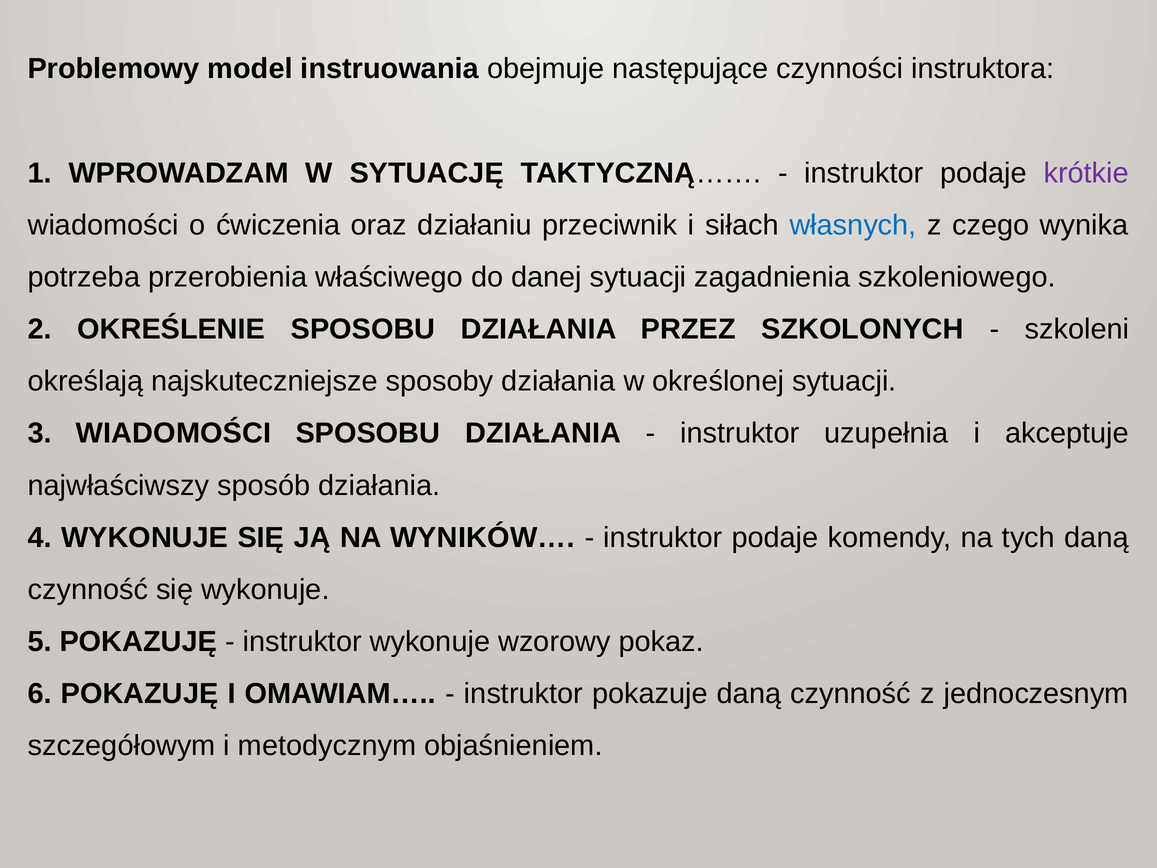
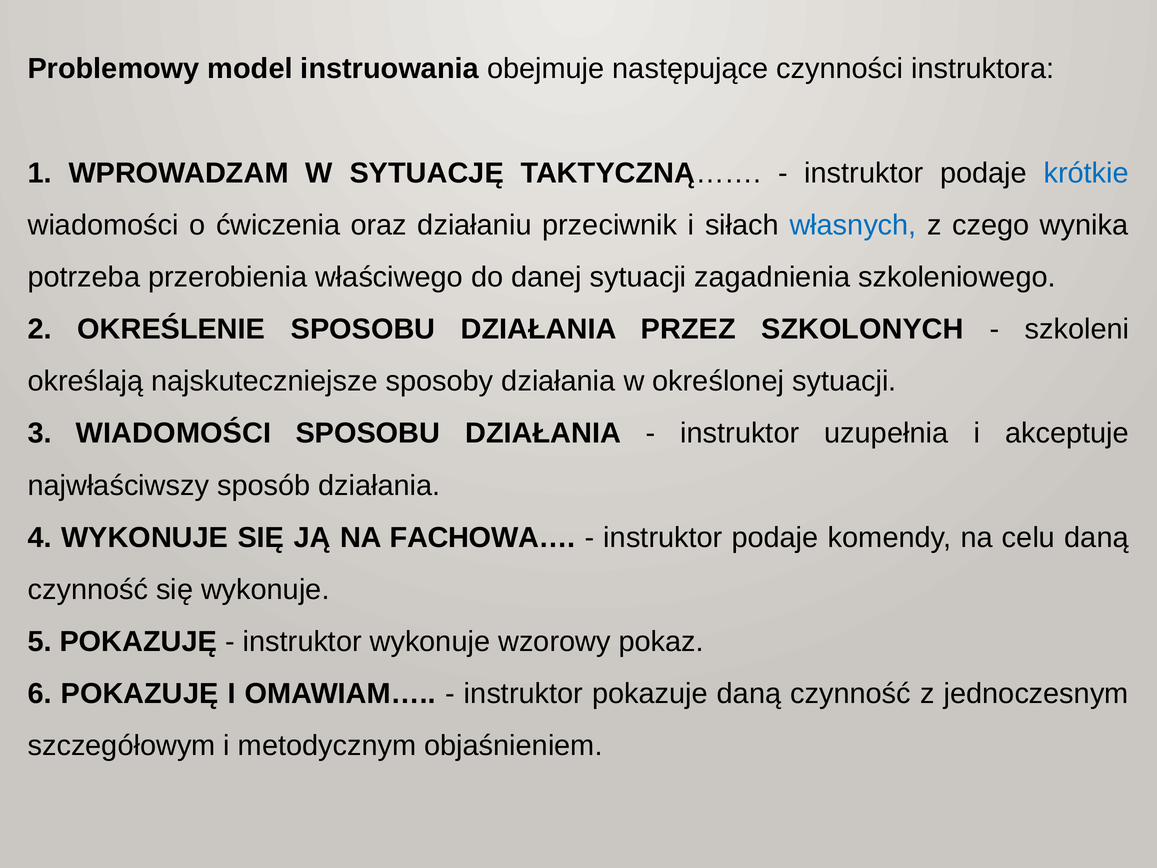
krótkie colour: purple -> blue (1086, 173)
WYNIKÓW…: WYNIKÓW… -> FACHOWA… (483, 537)
tych: tych -> celu (1029, 537)
